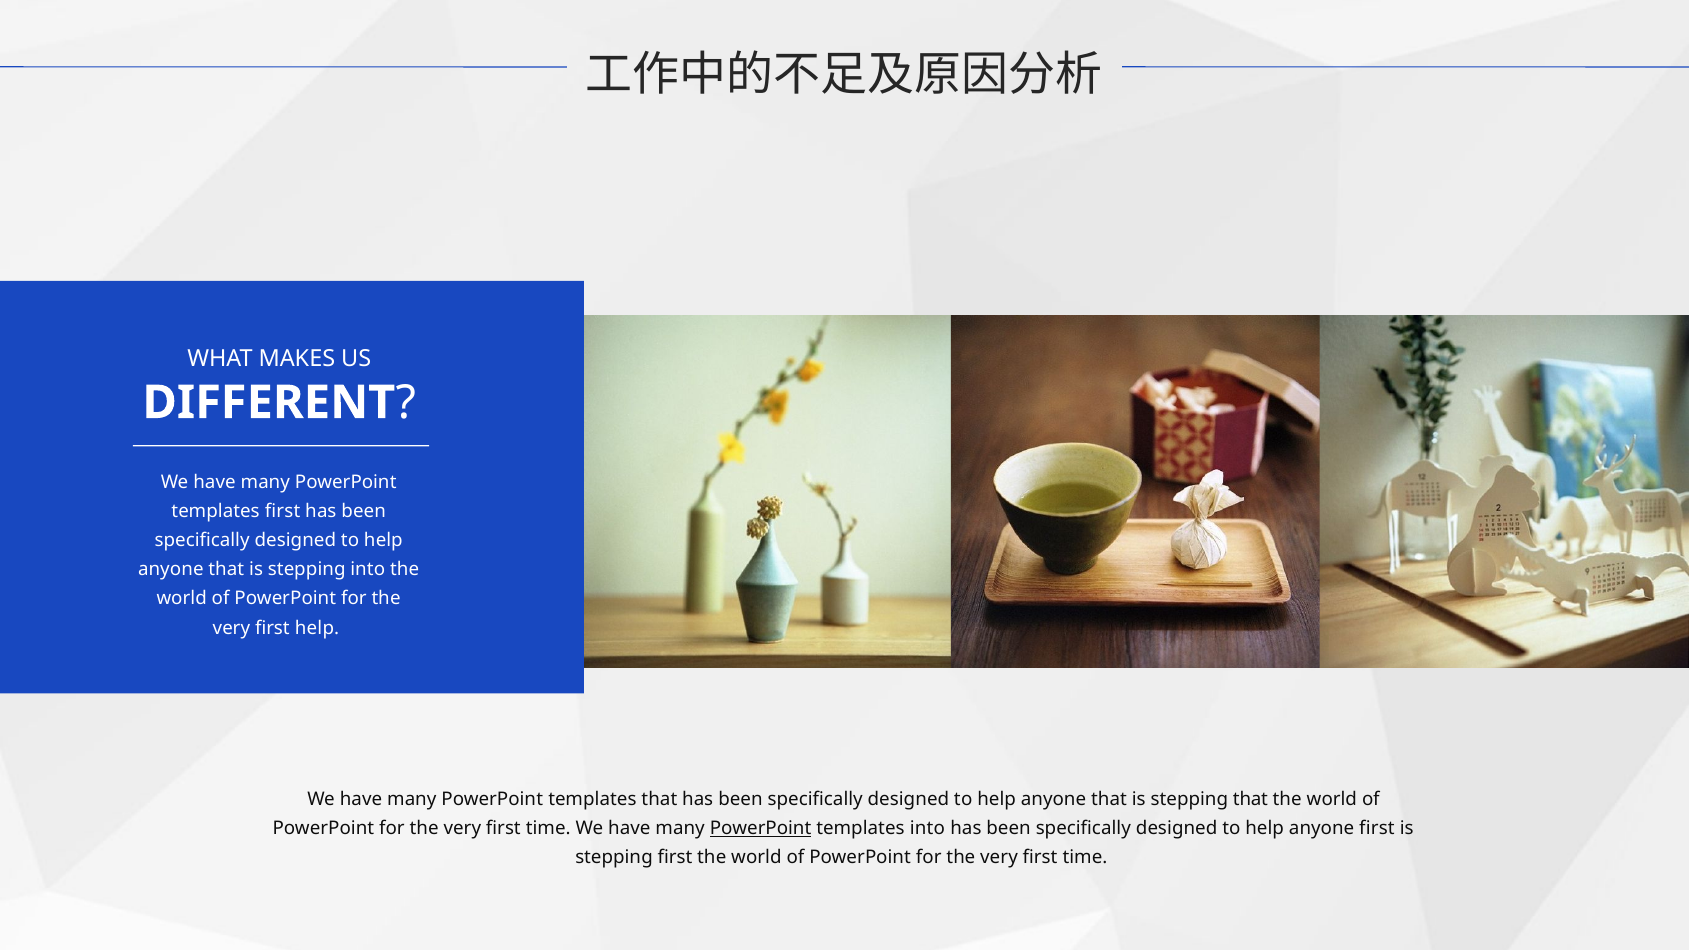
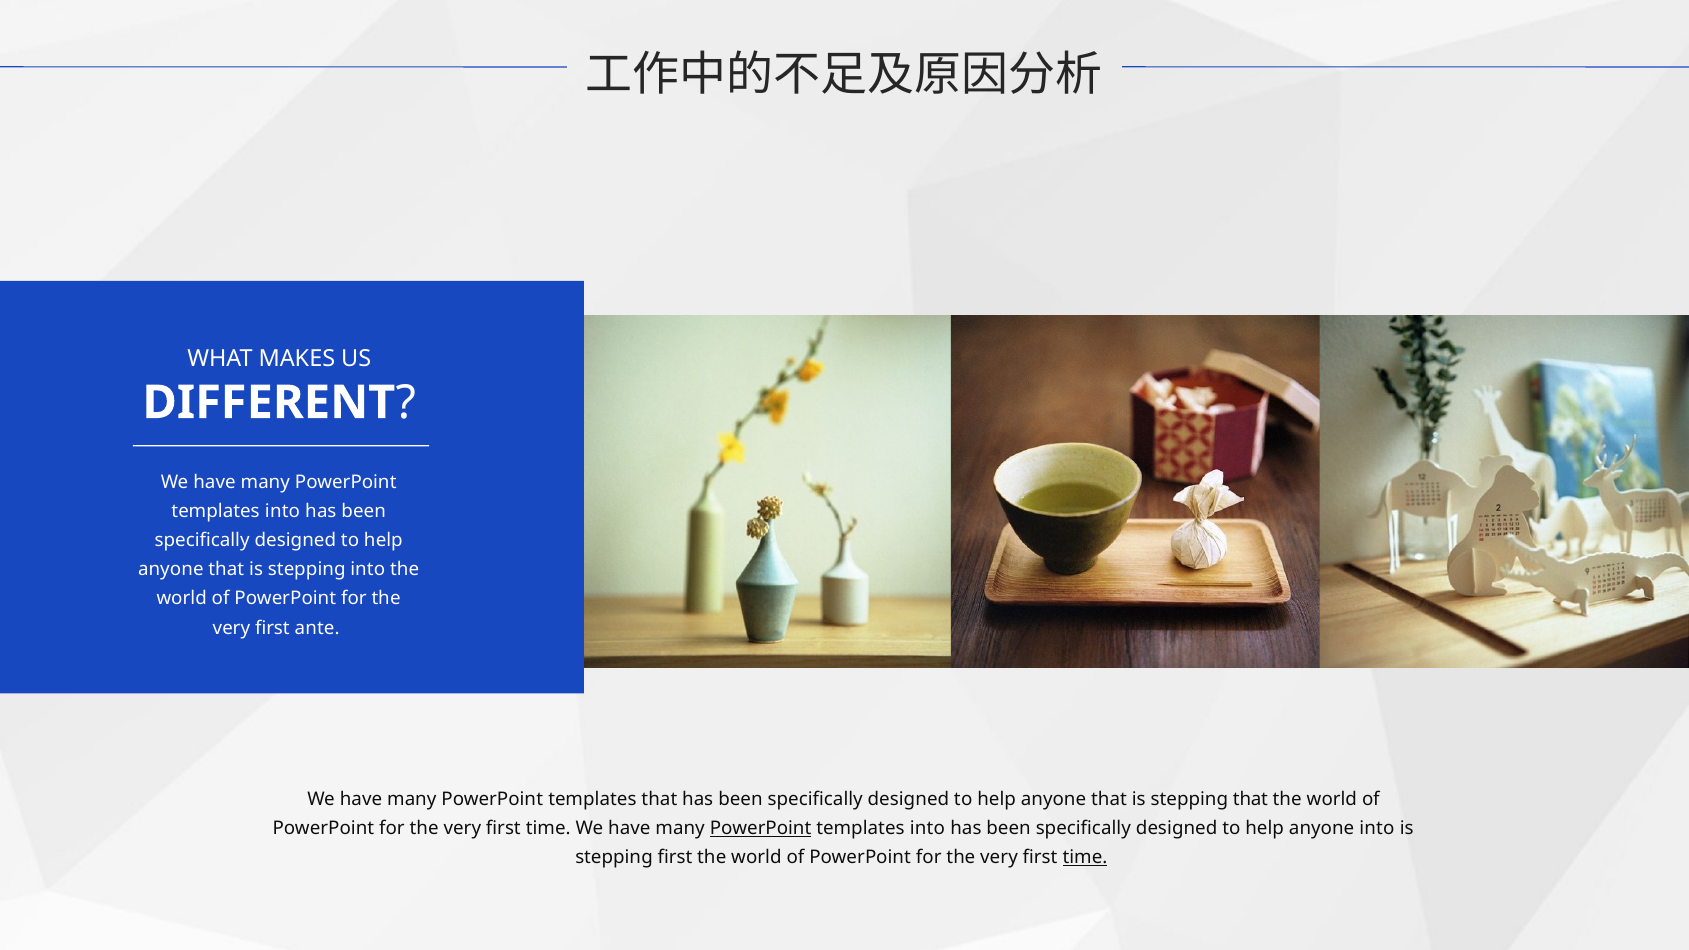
first: first -> into (283, 511)
first help: help -> ante (317, 628)
anyone first: first -> into (1377, 828)
time underline: none -> present (1085, 857)
